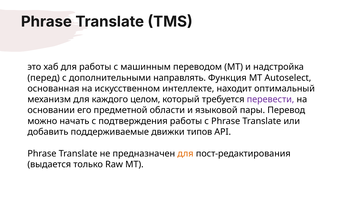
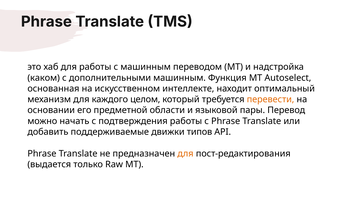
перед: перед -> каком (44, 78)
дополнительными направлять: направлять -> машинным (180, 78)
перевести colour: purple -> orange (271, 99)
